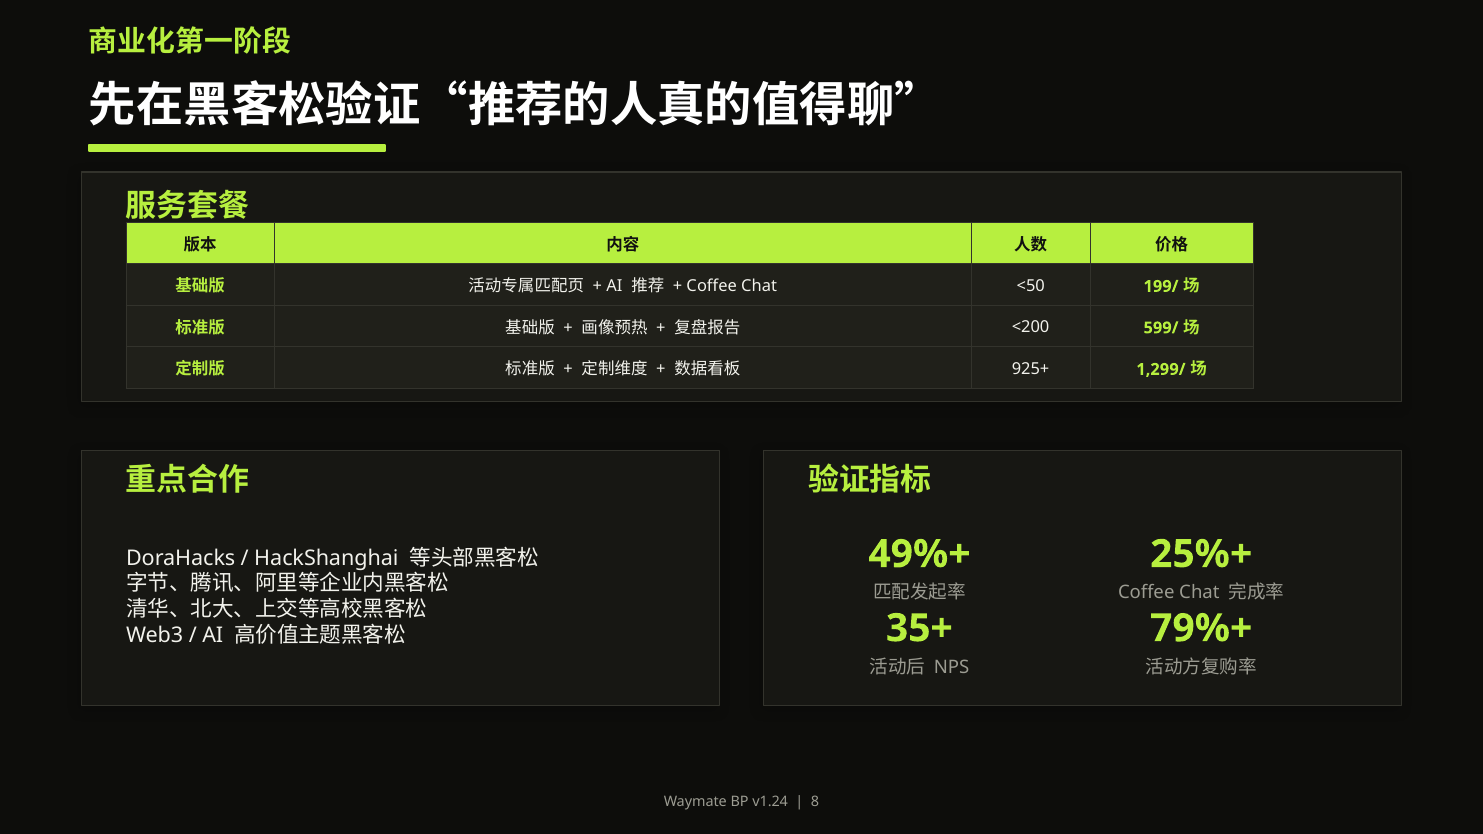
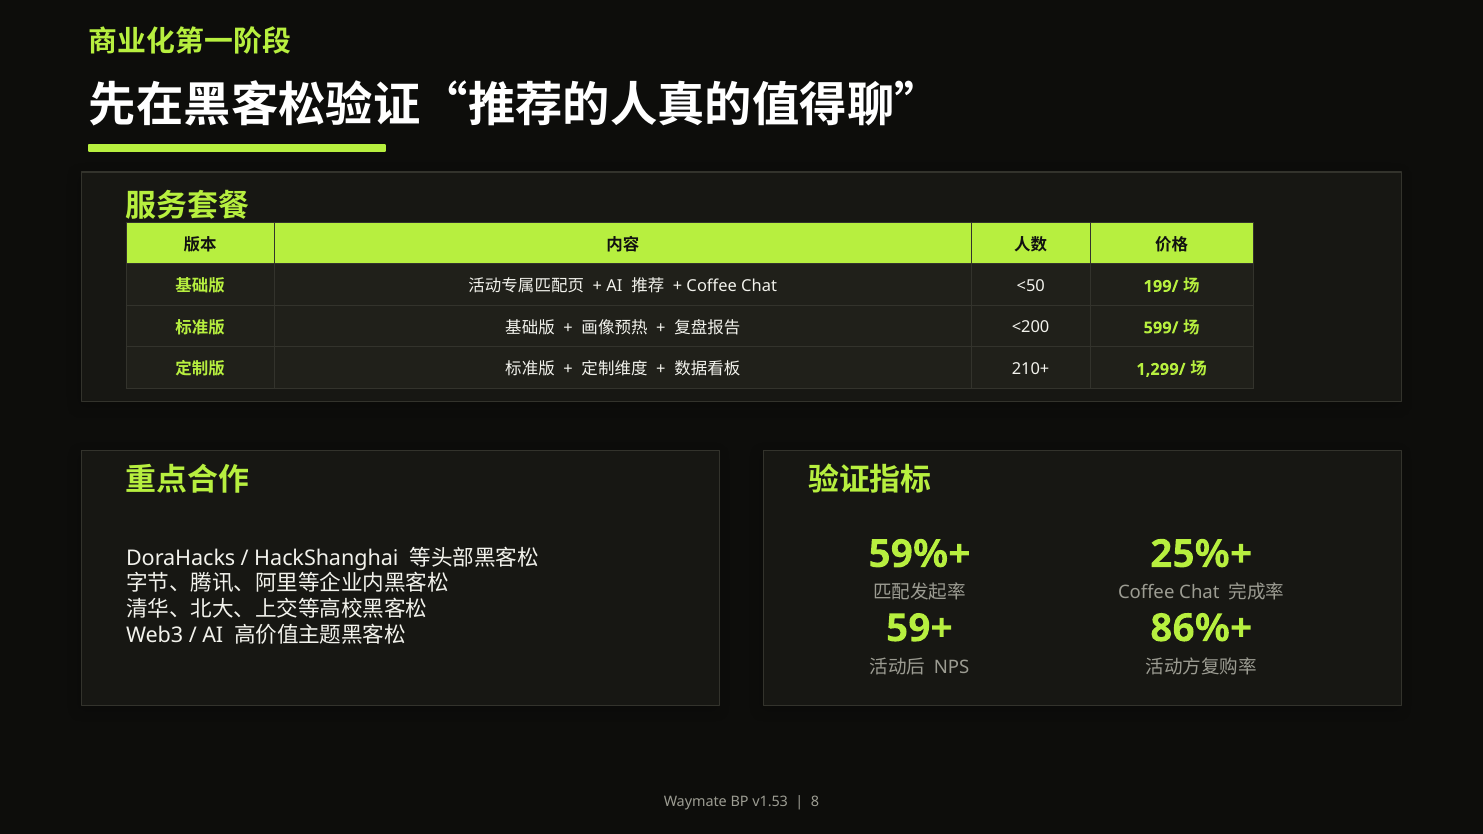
925+: 925+ -> 210+ (1031, 369)
49%+: 49%+ -> 59%+ (919, 554)
35+: 35+ -> 59+ (919, 628)
79%+: 79%+ -> 86%+ (1201, 628)
v1.24: v1.24 -> v1.53 (770, 802)
